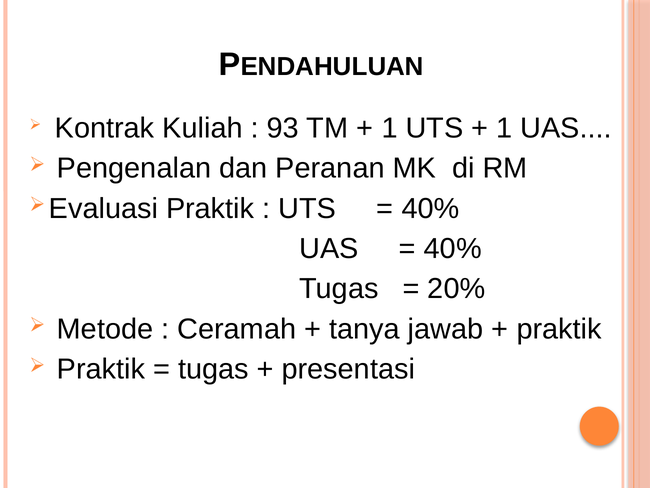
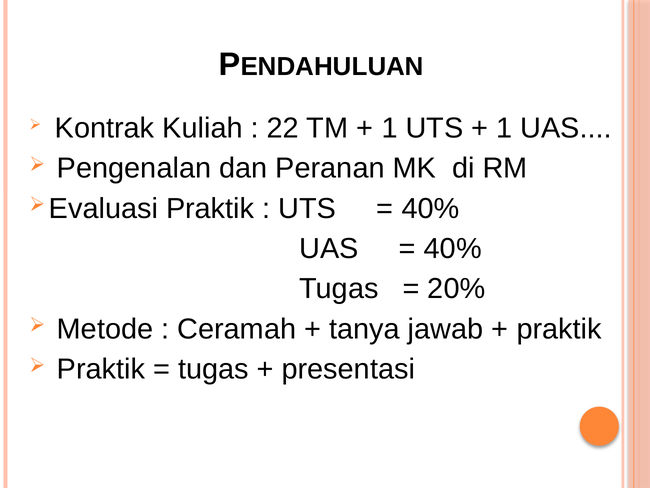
93: 93 -> 22 (283, 128)
